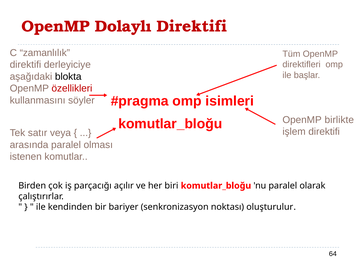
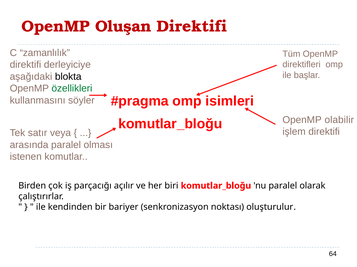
Dolaylı: Dolaylı -> Oluşan (123, 26)
özellikleri colour: red -> green (72, 89)
birlikte: birlikte -> olabilir (339, 120)
